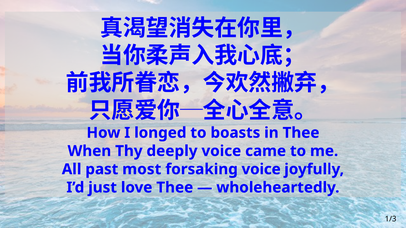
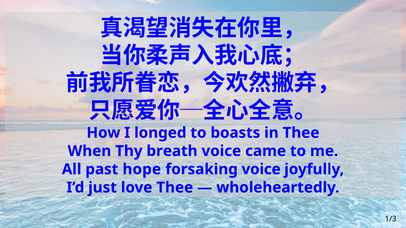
deeply: deeply -> breath (172, 151)
most: most -> hope (142, 170)
